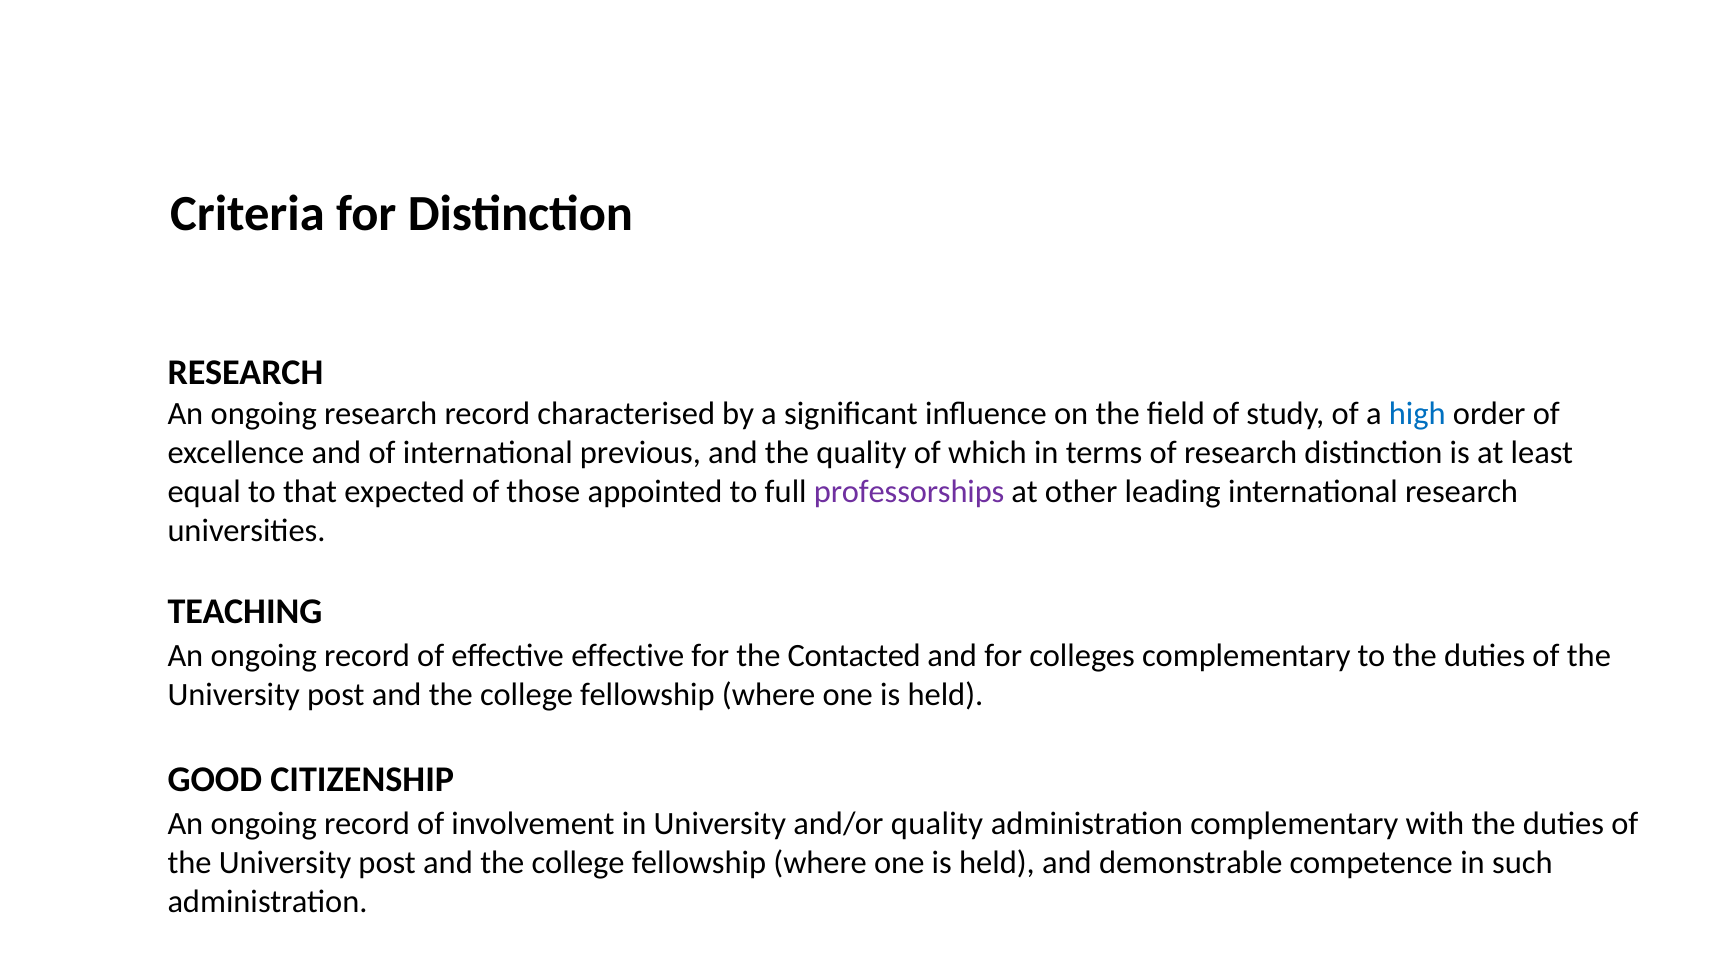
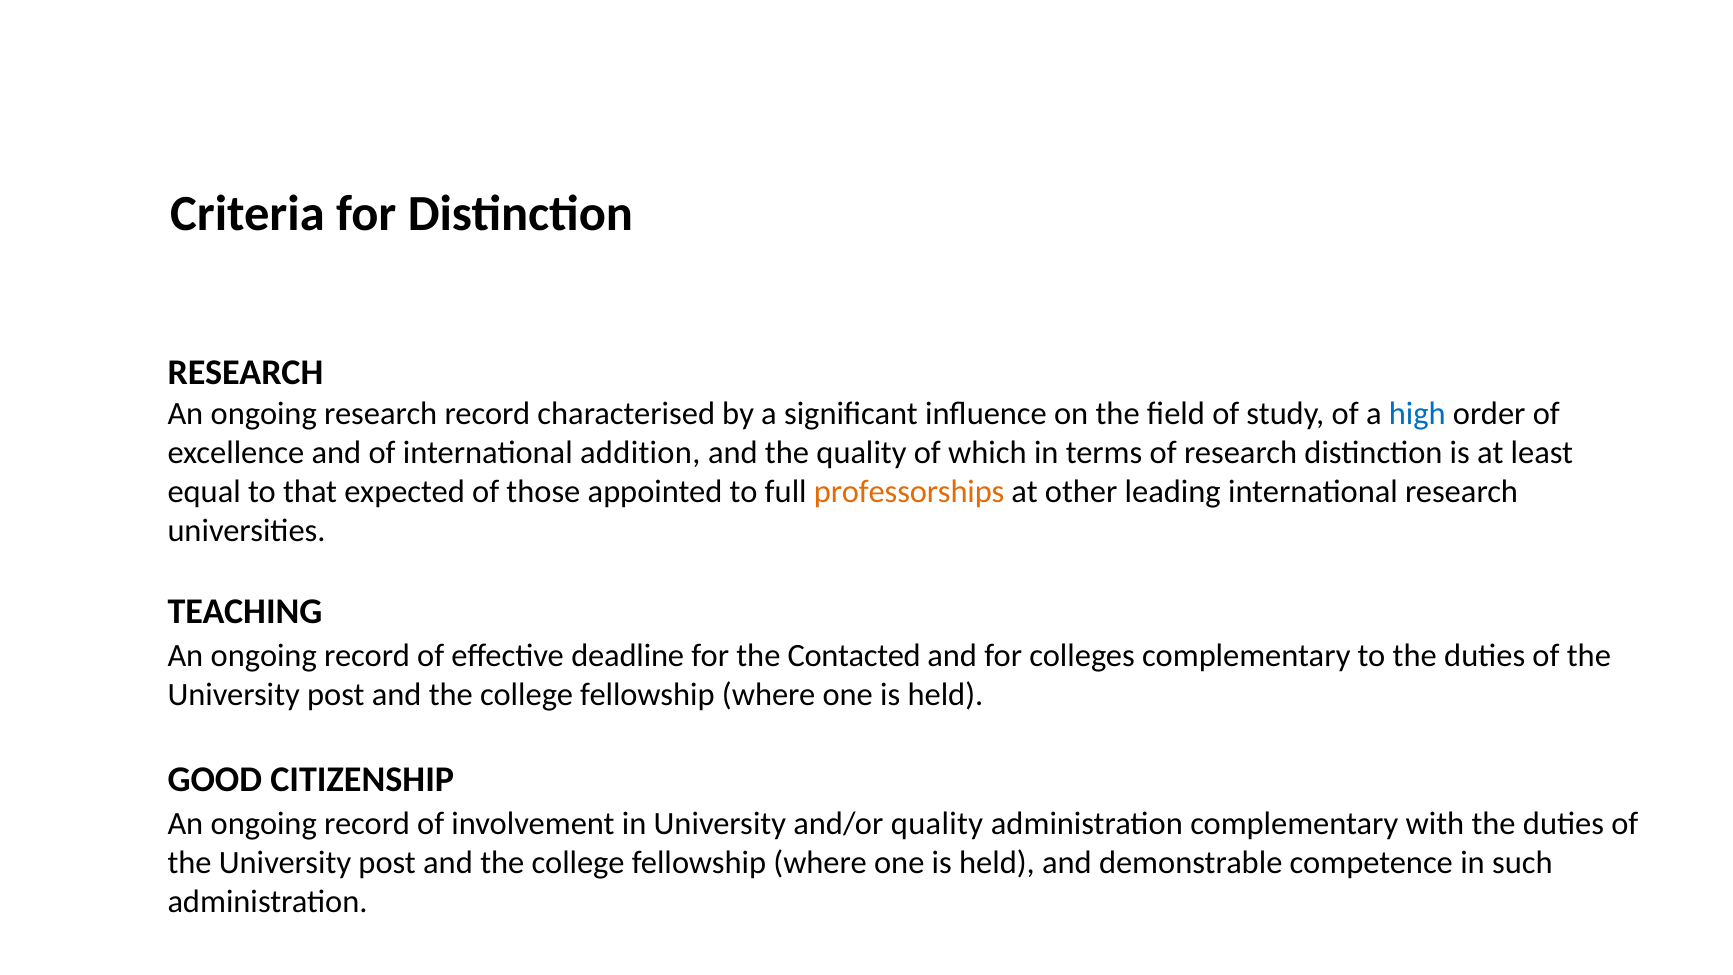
previous: previous -> addition (640, 453)
professorships colour: purple -> orange (909, 492)
effective effective: effective -> deadline (628, 656)
